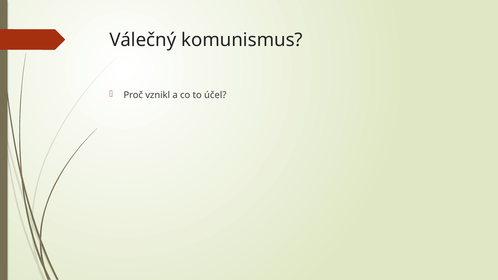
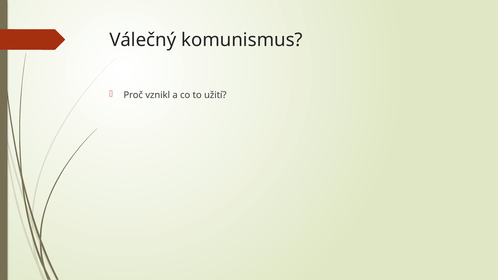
účel: účel -> užití (215, 95)
